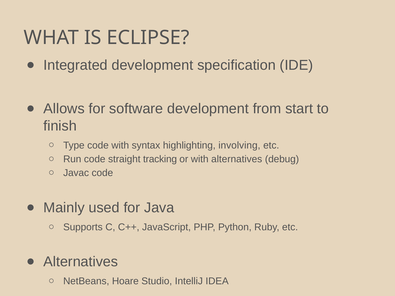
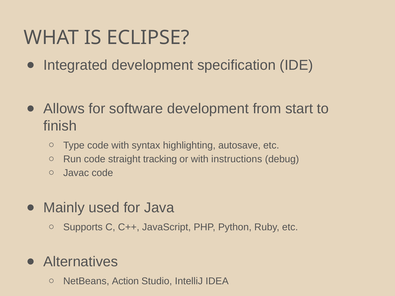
involving: involving -> autosave (239, 145)
with alternatives: alternatives -> instructions (237, 159)
Hoare: Hoare -> Action (125, 281)
